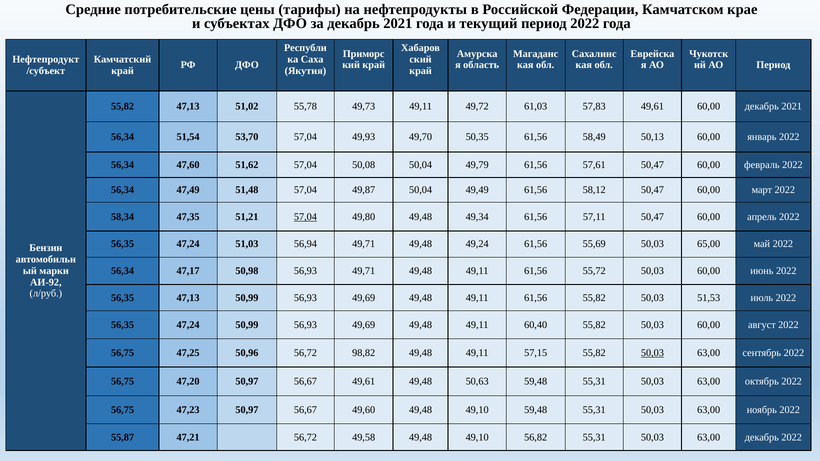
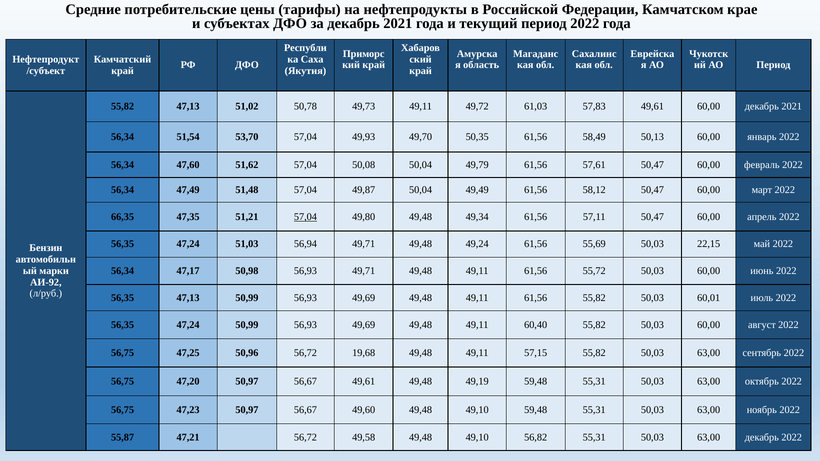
55,78: 55,78 -> 50,78 (305, 106)
58,34: 58,34 -> 66,35 (123, 217)
65,00: 65,00 -> 22,15 (709, 244)
51,53: 51,53 -> 60,01 (709, 298)
98,82: 98,82 -> 19,68 (364, 353)
50,03 underline: present -> none (652, 353)
50,63: 50,63 -> 49,19 (477, 382)
